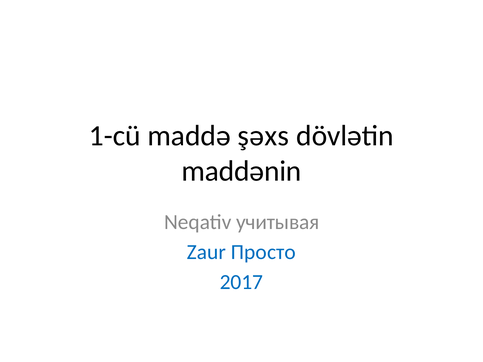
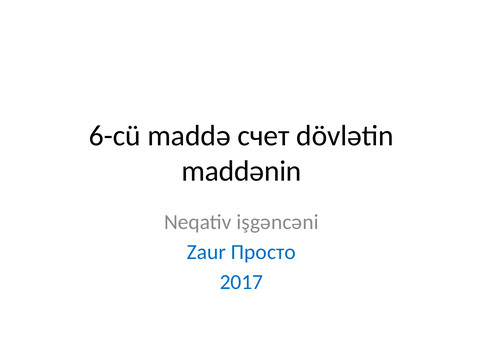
1-cü: 1-cü -> 6-cü (115, 136)
şəxs: şəxs -> счет (263, 136)
учитывая: учитывая -> işgəncəni (278, 222)
